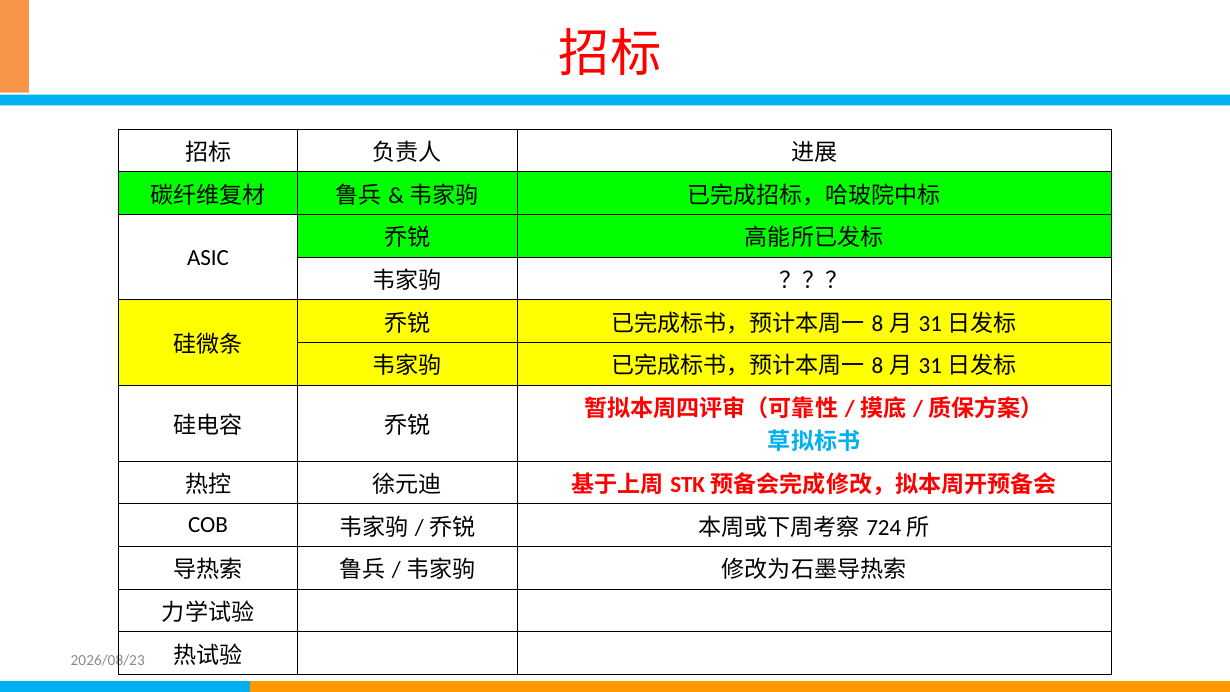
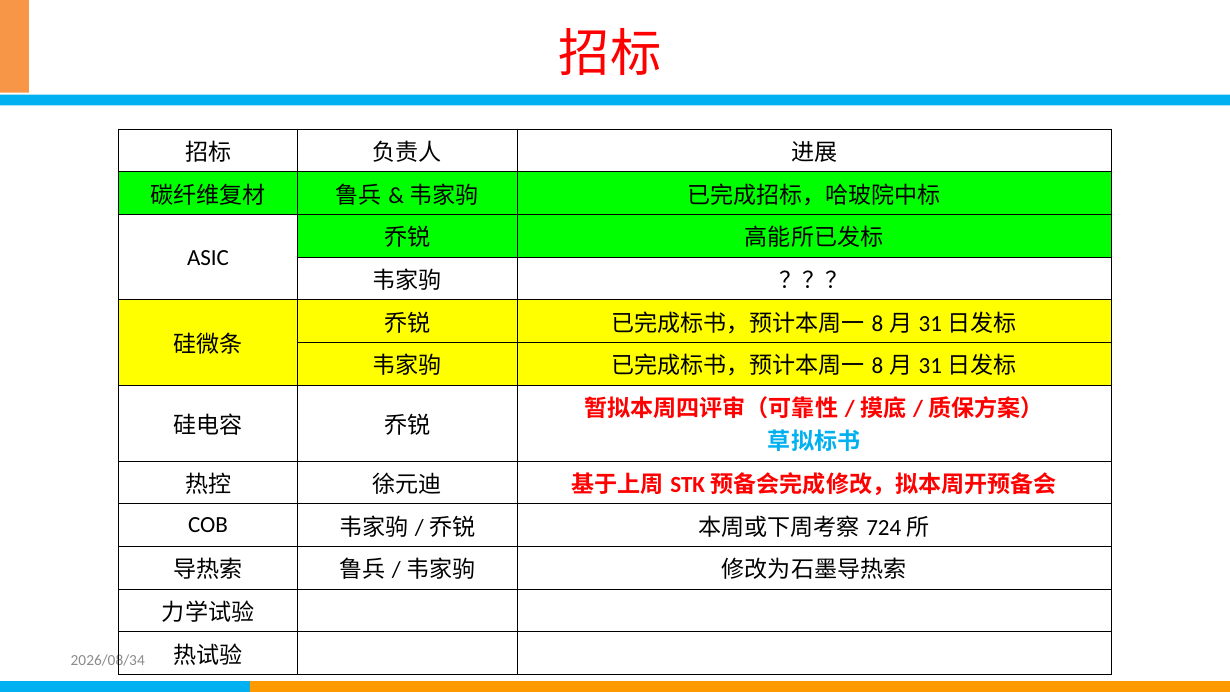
2026/08/23: 2026/08/23 -> 2026/08/34 (108, 661)
